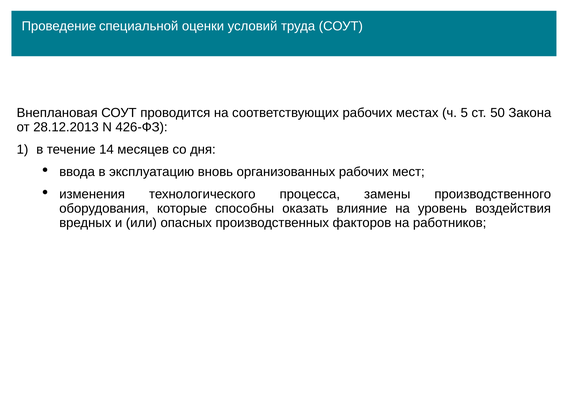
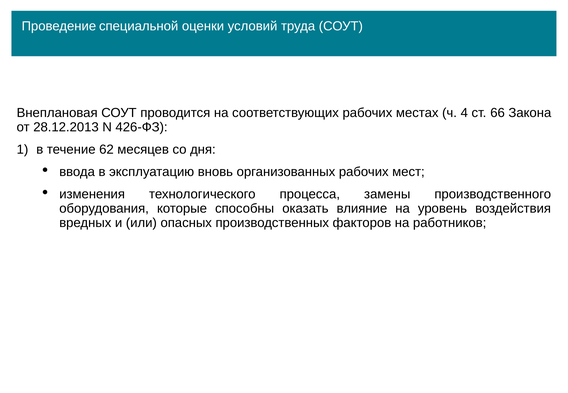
5: 5 -> 4 (464, 113)
50: 50 -> 66 (498, 113)
14: 14 -> 62 (106, 150)
